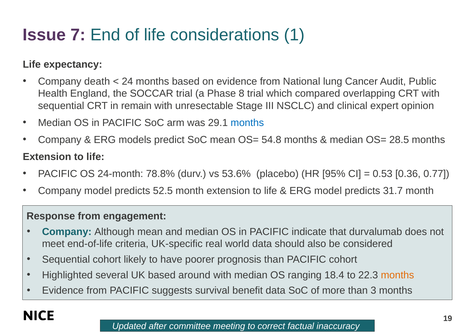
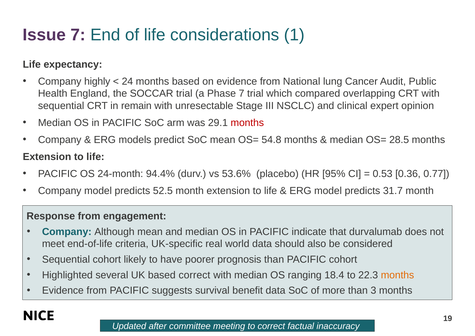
death: death -> highly (97, 81)
Phase 8: 8 -> 7 (242, 94)
months colour: blue -> red (247, 123)
78.8%: 78.8% -> 94.4% (160, 174)
based around: around -> correct (194, 275)
